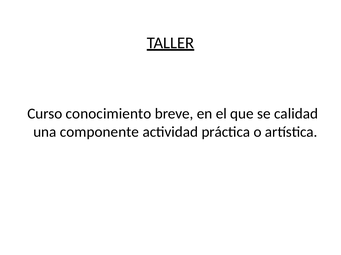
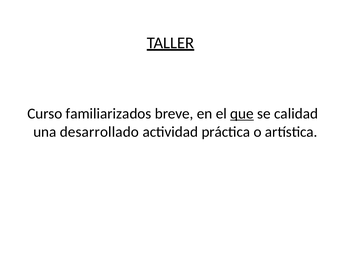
conocimiento: conocimiento -> familiarizados (109, 114)
que underline: none -> present (242, 114)
componente: componente -> desarrollado (99, 132)
